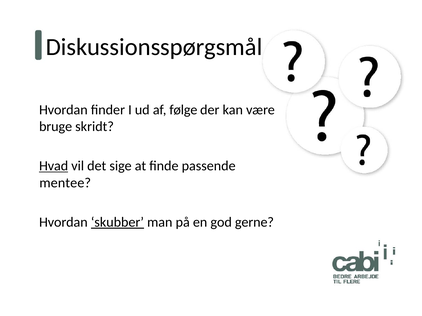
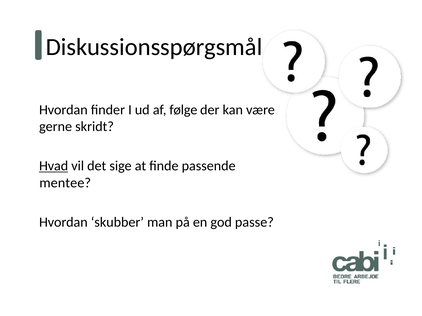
bruge: bruge -> gerne (56, 127)
skubber underline: present -> none (117, 222)
gerne: gerne -> passe (254, 222)
